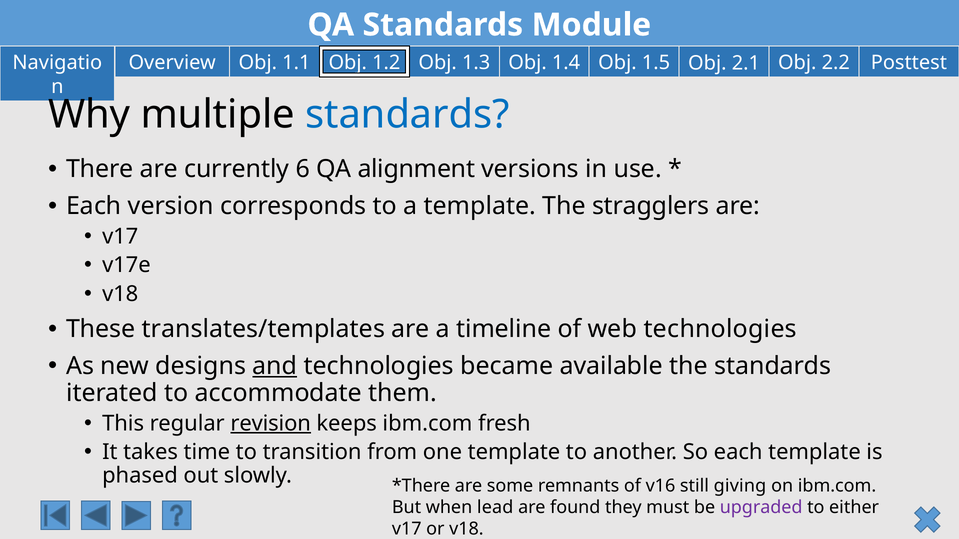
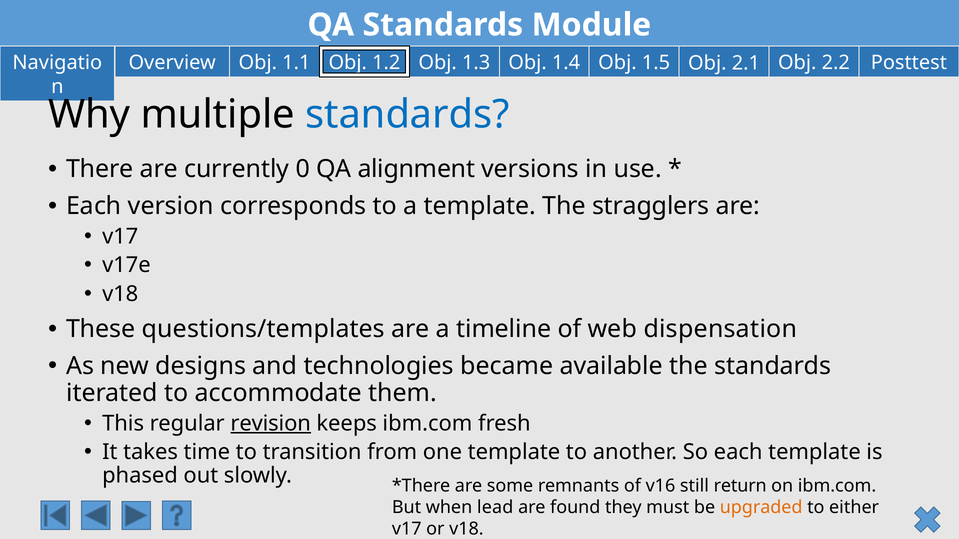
6: 6 -> 0 (303, 169)
translates/templates: translates/templates -> questions/templates (263, 329)
web technologies: technologies -> dispensation (720, 329)
and underline: present -> none (275, 366)
giving: giving -> return (740, 486)
upgraded colour: purple -> orange (761, 508)
